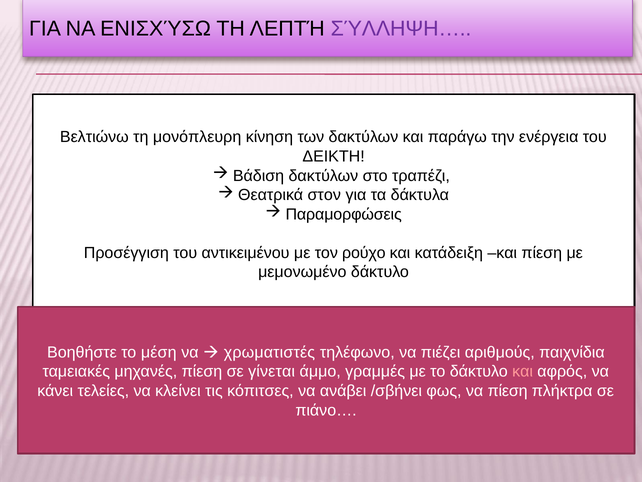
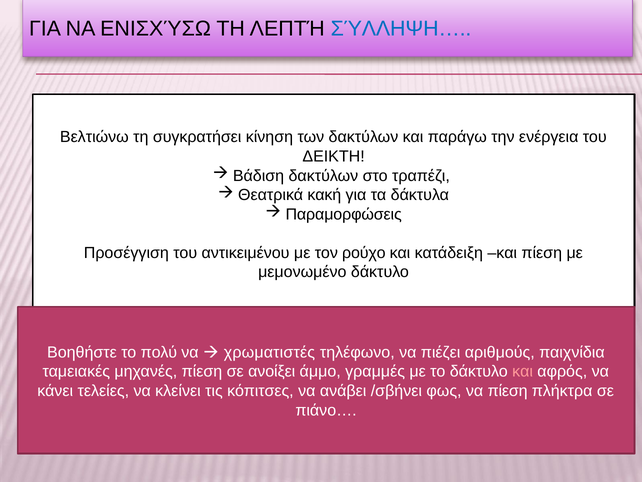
ΣΎΛΛΗΨΗ… colour: purple -> blue (401, 28)
μονόπλευρη: μονόπλευρη -> συγκρατήσει (197, 137)
στον: στον -> κακή (324, 195)
μέση: μέση -> πολύ (159, 352)
γίνεται: γίνεται -> ανοίξει (272, 371)
